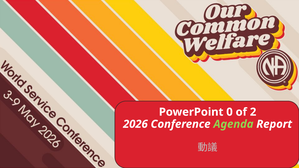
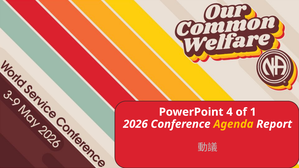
0: 0 -> 4 (230, 112)
2: 2 -> 1 (253, 112)
Agenda colour: light green -> yellow (233, 124)
